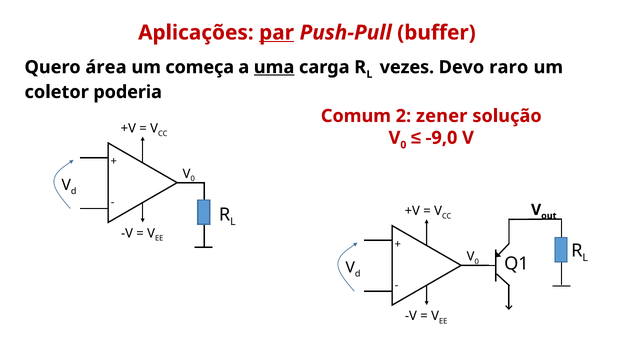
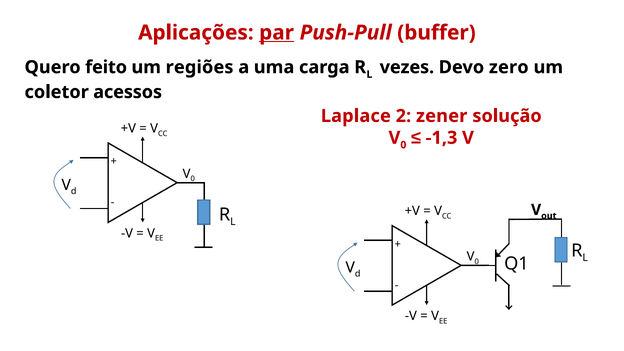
área: área -> feito (106, 67)
começa: começa -> regiões (200, 67)
uma underline: present -> none (274, 67)
raro: raro -> zero (509, 67)
poderia: poderia -> acessos (128, 92)
Comum: Comum -> Laplace (356, 116)
-9,0: -9,0 -> -1,3 (442, 138)
